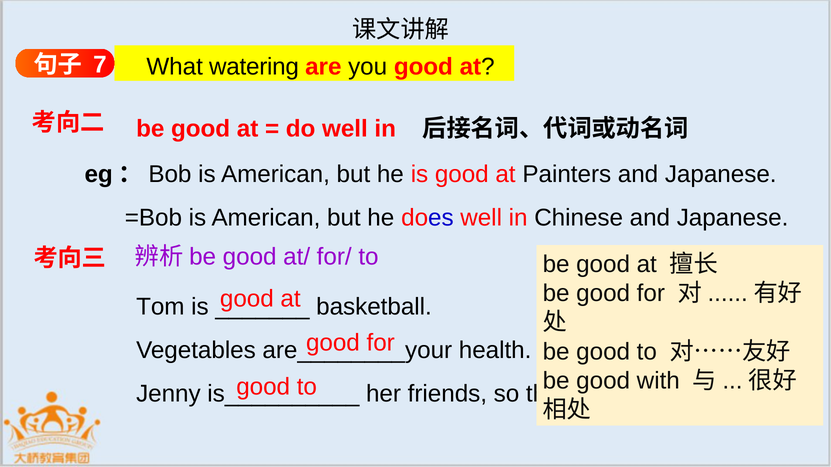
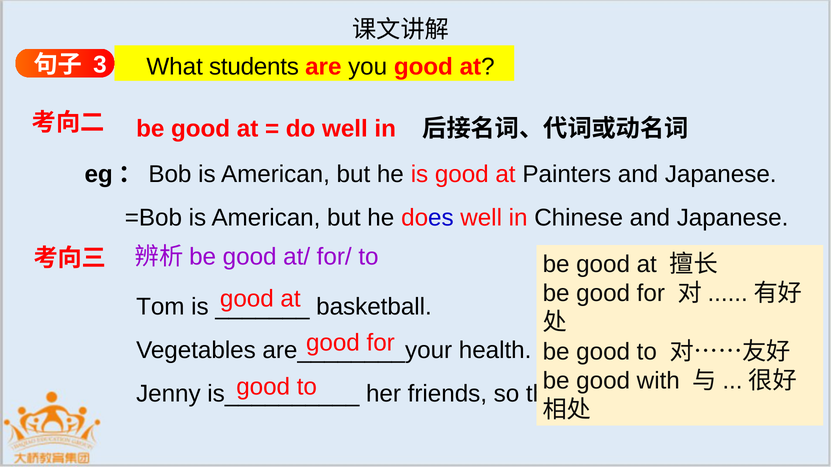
7: 7 -> 3 (100, 65)
watering: watering -> students (254, 67)
